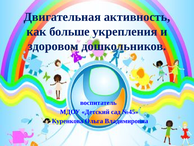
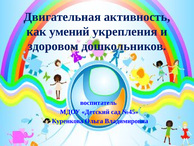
больше: больше -> умений (69, 31)
